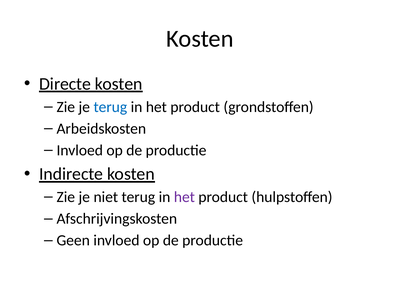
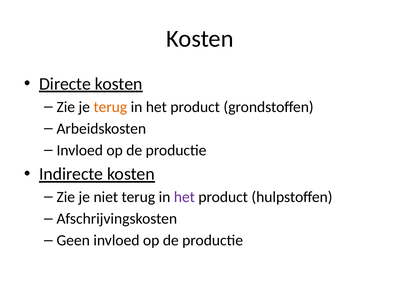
terug colour: blue -> orange (110, 107)
